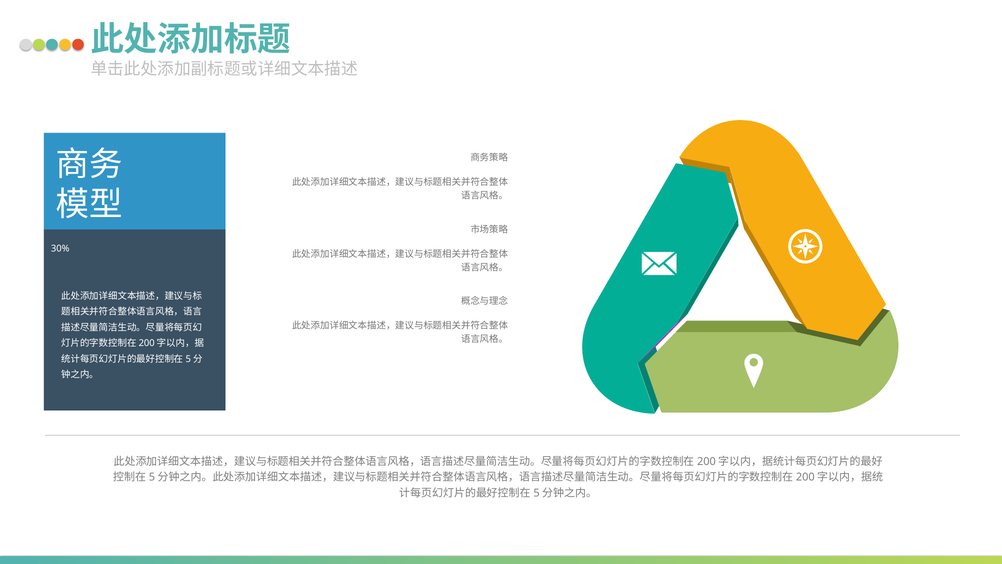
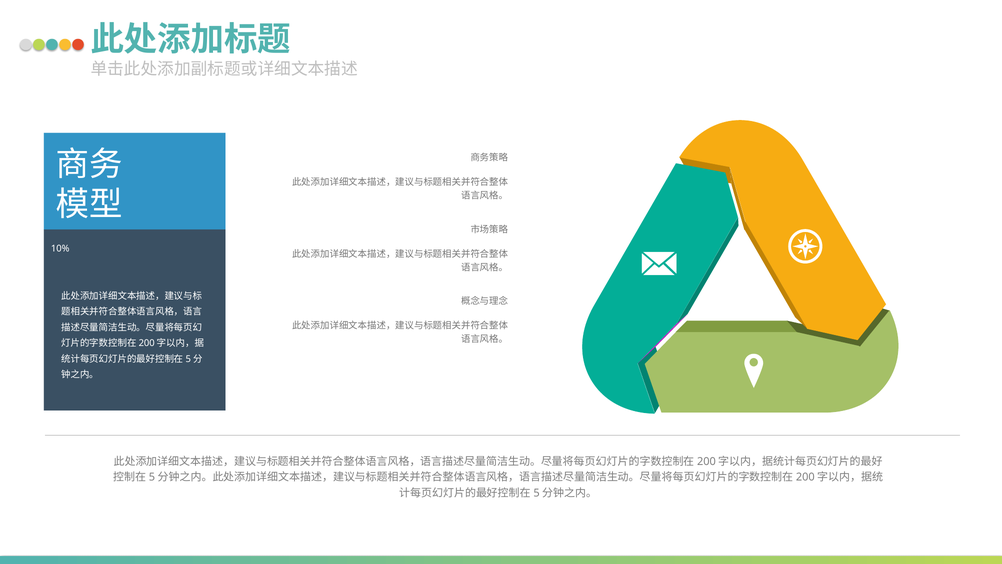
30%: 30% -> 10% (60, 248)
